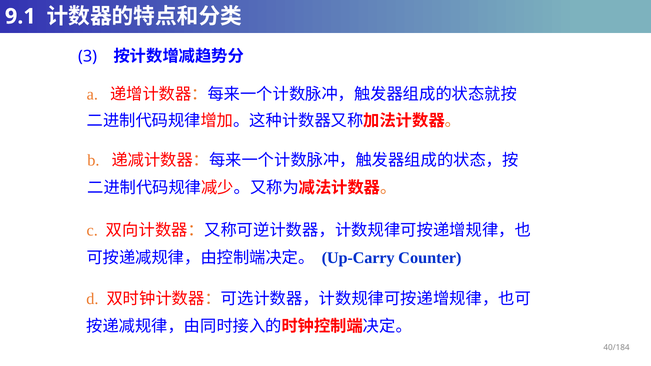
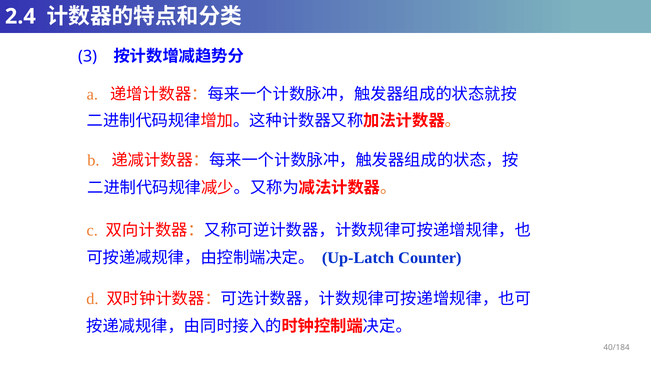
9.1: 9.1 -> 2.4 (20, 16)
Up-Carry: Up-Carry -> Up-Latch (358, 258)
